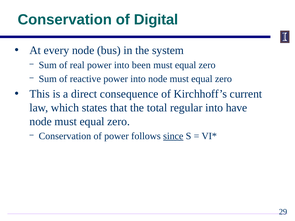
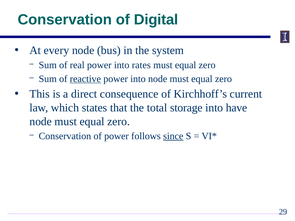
been: been -> rates (141, 65)
reactive underline: none -> present (85, 79)
regular: regular -> storage (186, 108)
